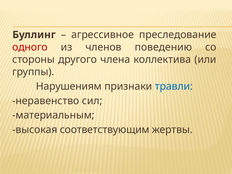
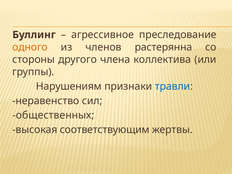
одного colour: red -> orange (30, 47)
поведению: поведению -> растерянна (163, 47)
материальным: материальным -> общественных (53, 115)
